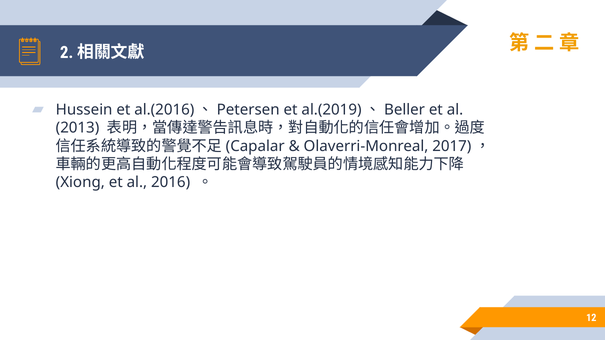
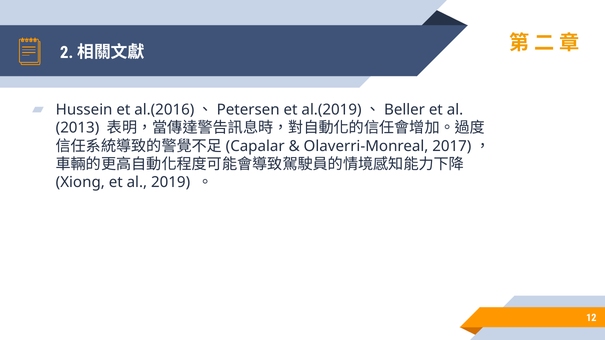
2016: 2016 -> 2019 (171, 182)
